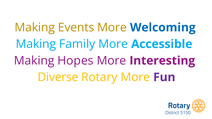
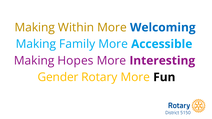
Events: Events -> Within (76, 28)
Diverse: Diverse -> Gender (58, 77)
Fun colour: purple -> black (164, 77)
